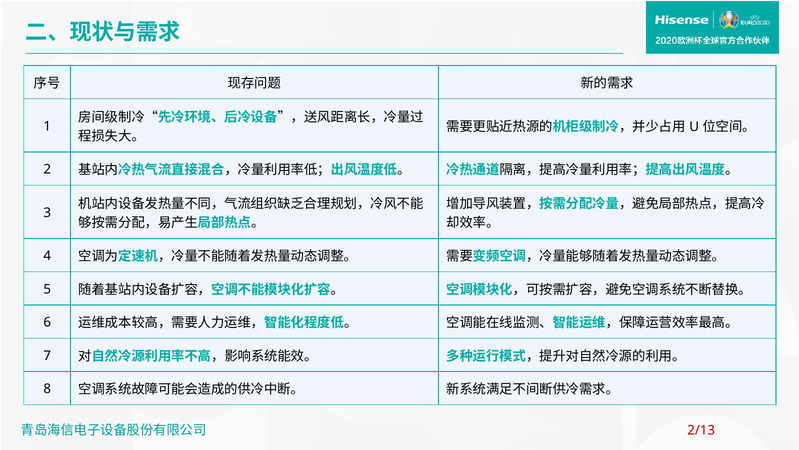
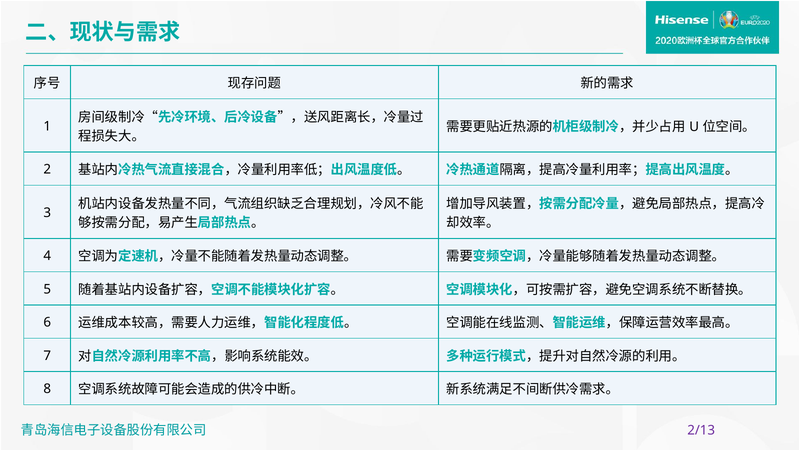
2/13 colour: red -> purple (701, 430)
